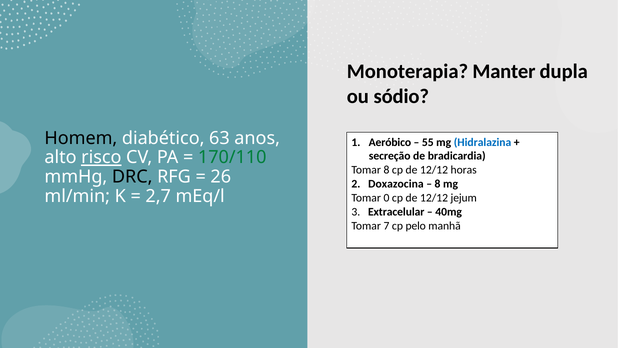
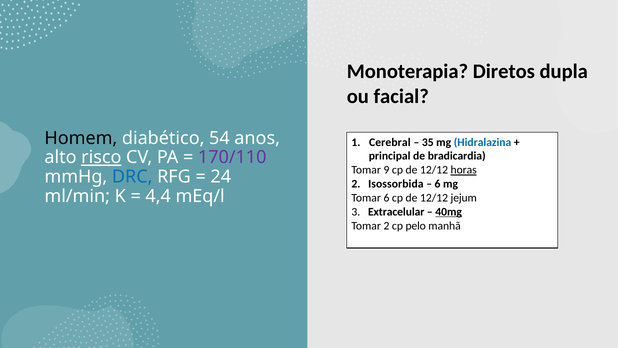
Manter: Manter -> Diretos (504, 71)
sódio: sódio -> facial (401, 96)
63: 63 -> 54 (219, 138)
Aeróbico: Aeróbico -> Cerebral (390, 142)
55: 55 -> 35 (428, 142)
secreção: secreção -> principal (390, 156)
170/110 colour: green -> purple (232, 157)
Tomar 8: 8 -> 9 (386, 170)
horas underline: none -> present (464, 170)
DRC colour: black -> blue (132, 177)
26: 26 -> 24 (221, 177)
Doxazocina: Doxazocina -> Isossorbida (396, 184)
8: 8 -> 6 (438, 184)
2,7: 2,7 -> 4,4 (158, 196)
Tomar 0: 0 -> 6 (386, 198)
40mg underline: none -> present (449, 212)
Tomar 7: 7 -> 2 (386, 225)
